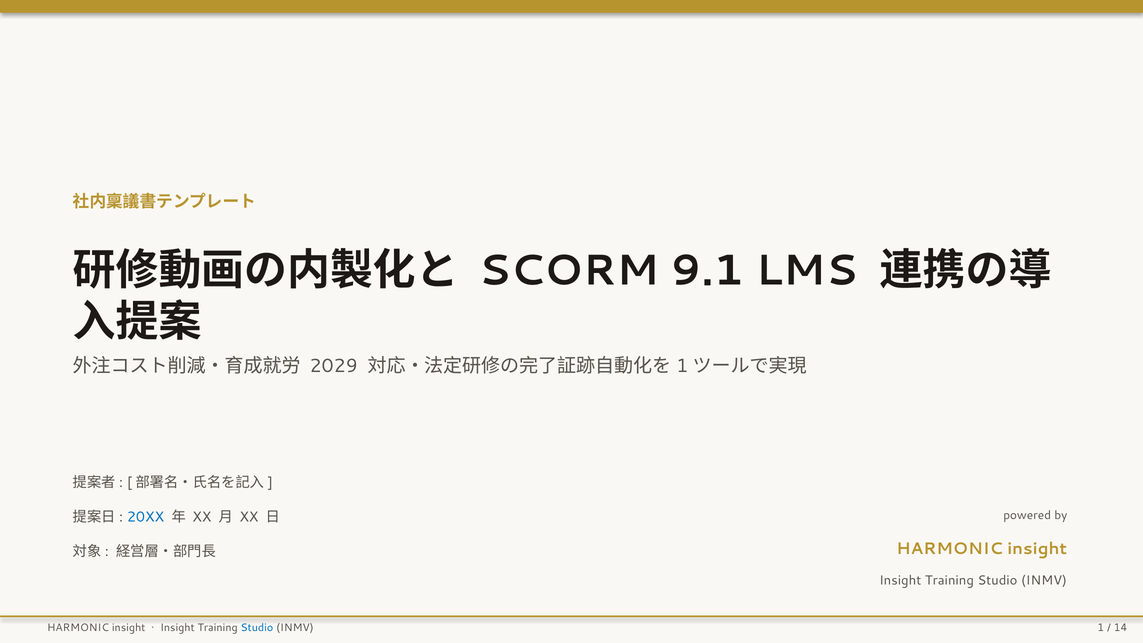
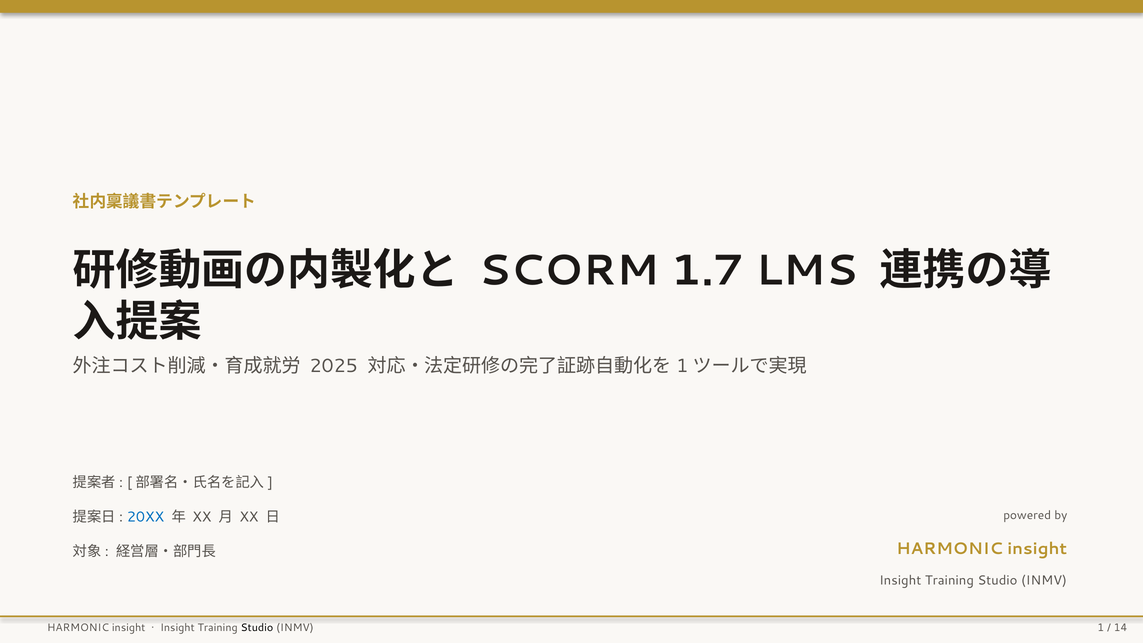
9.1: 9.1 -> 1.7 (708, 270)
2029: 2029 -> 2025 (334, 366)
Studio colour: blue -> black (257, 628)
